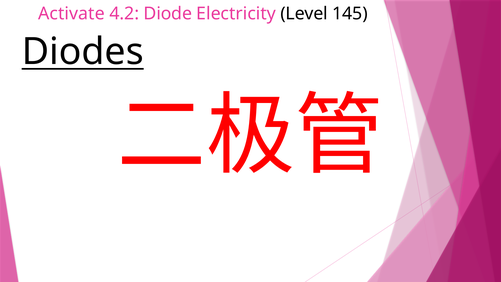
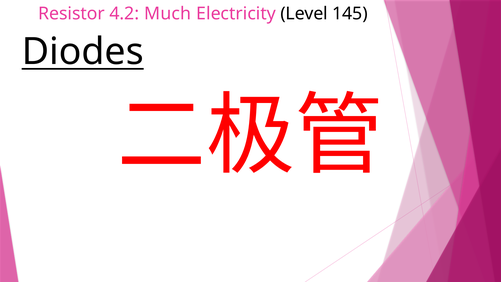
Activate: Activate -> Resistor (72, 14)
Diode: Diode -> Much (168, 14)
